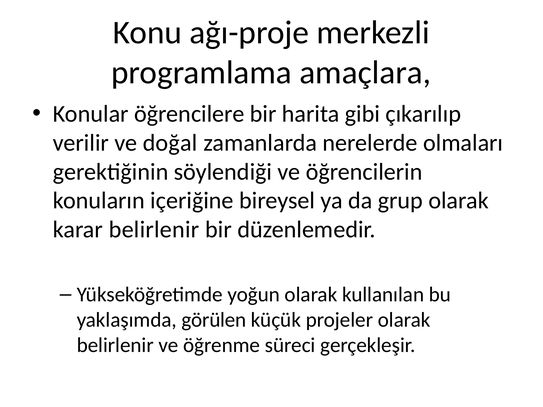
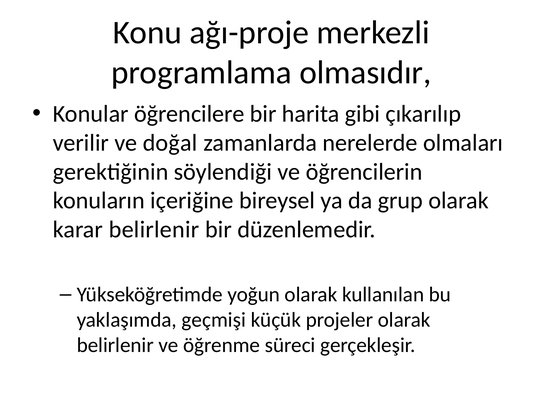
amaçlara: amaçlara -> olmasıdır (365, 72)
görülen: görülen -> geçmişi (214, 320)
